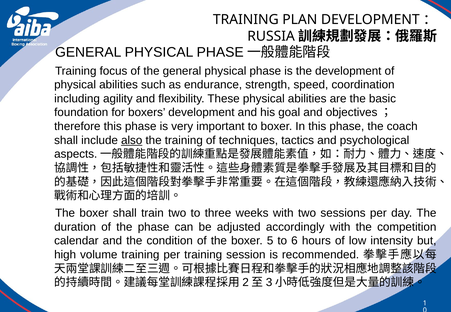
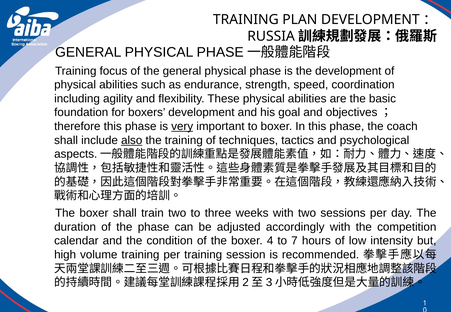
very underline: none -> present (182, 126)
5: 5 -> 4 (270, 241)
6: 6 -> 7 (294, 241)
